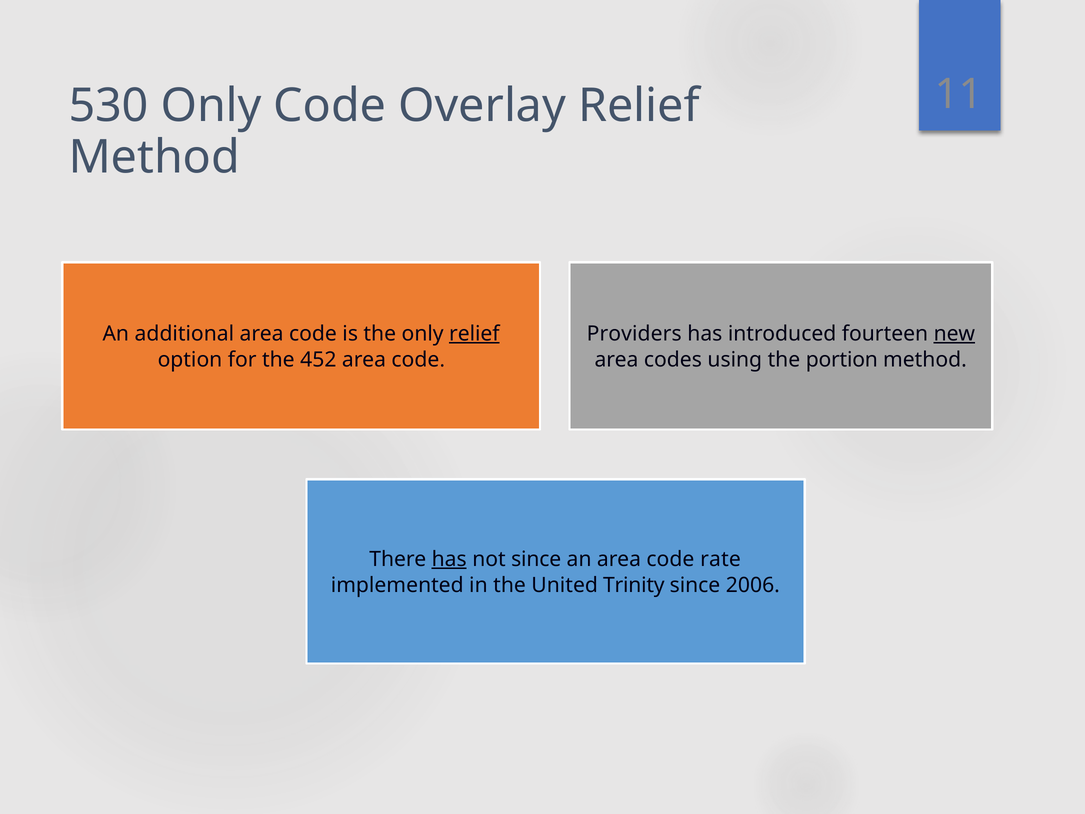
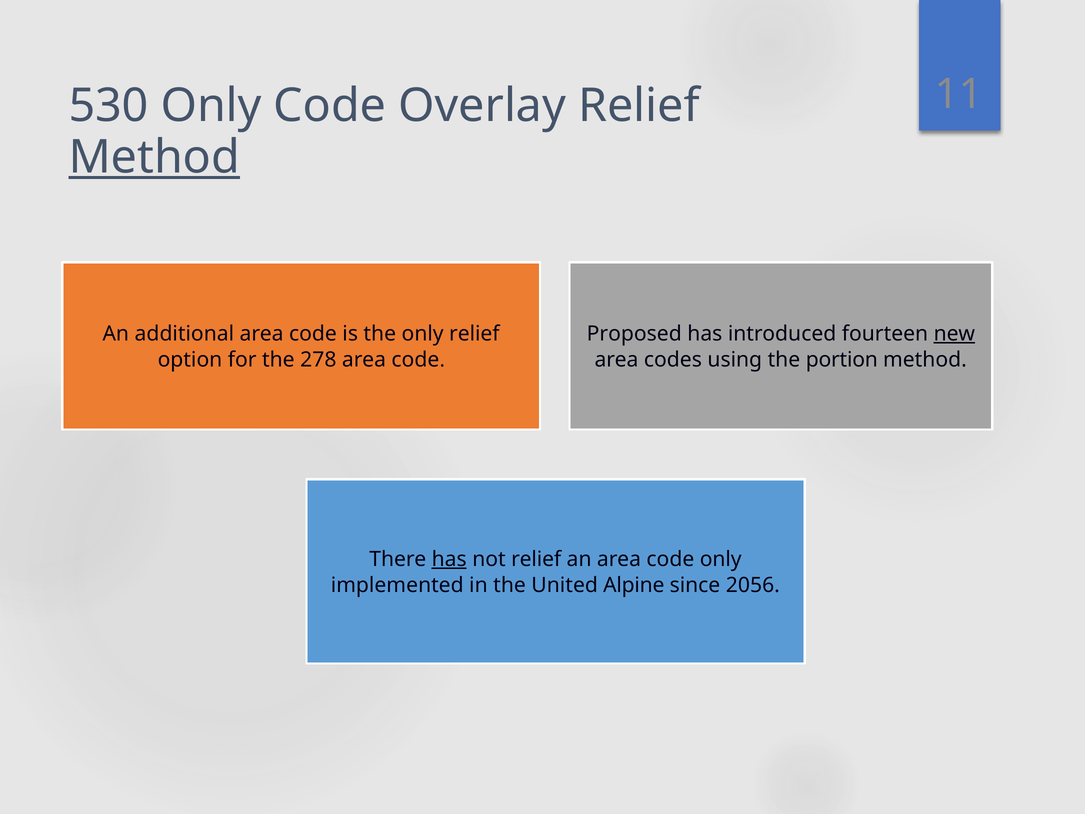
Method underline: none -> present (154, 157)
relief underline: present -> none (474, 334)
Providers: Providers -> Proposed (634, 334)
452: 452 -> 278 (318, 360)
not since: since -> relief (536, 559)
code rate: rate -> only (721, 559)
Trinity: Trinity -> Alpine (634, 585)
2006: 2006 -> 2056 (753, 585)
